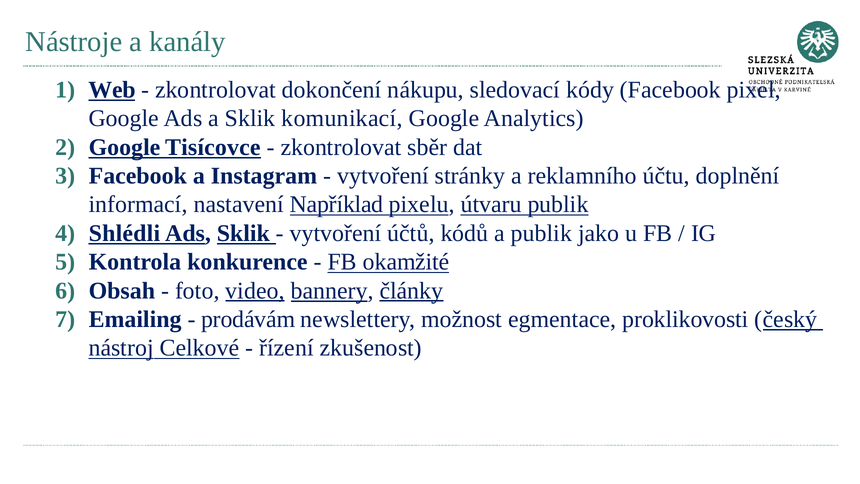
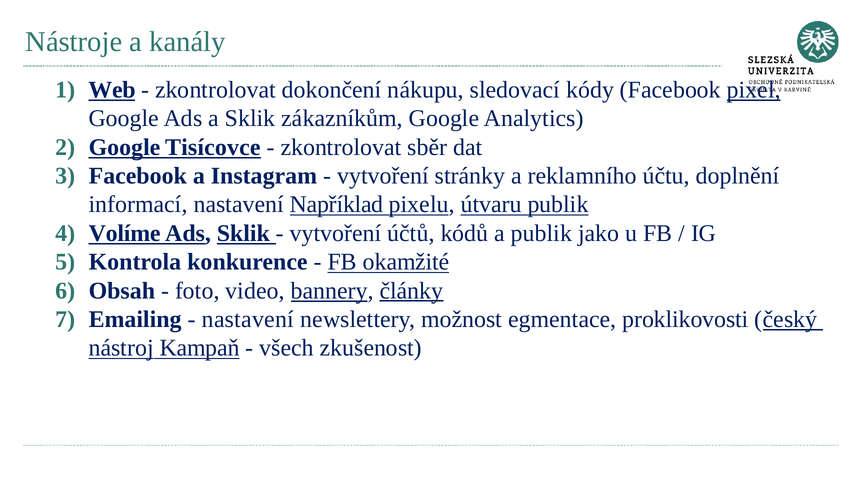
pixel underline: none -> present (754, 90)
komunikací: komunikací -> zákazníkům (342, 118)
Shlédli: Shlédli -> Volíme (125, 233)
video underline: present -> none (255, 290)
prodávám: prodávám -> nastavení (248, 319)
Celkové: Celkové -> Kampaň (200, 348)
řízení: řízení -> všech (286, 348)
